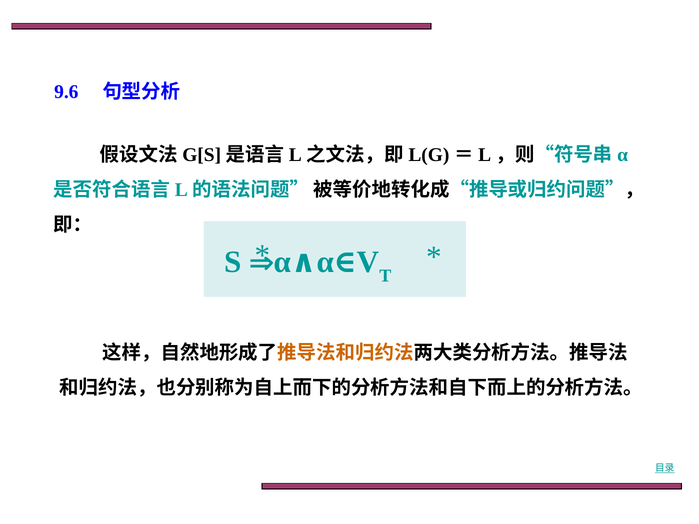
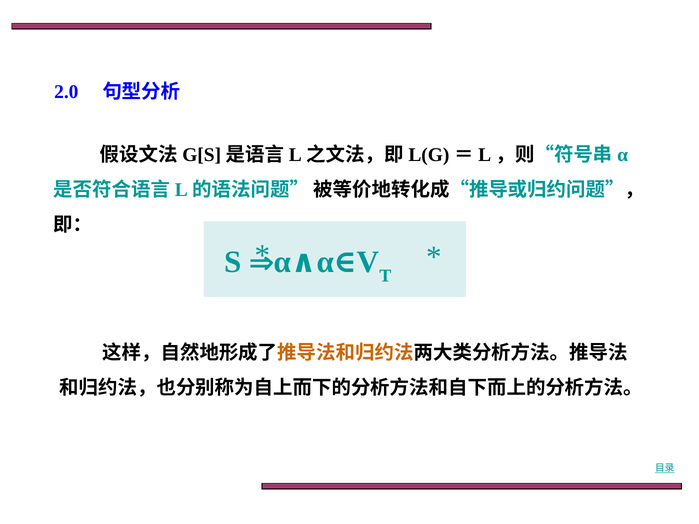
9.6: 9.6 -> 2.0 (66, 92)
